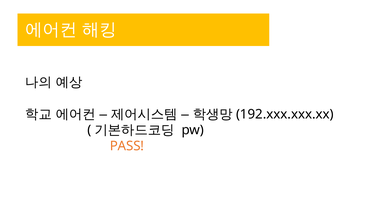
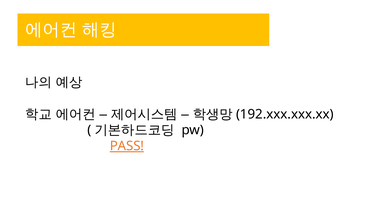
PASS underline: none -> present (127, 146)
